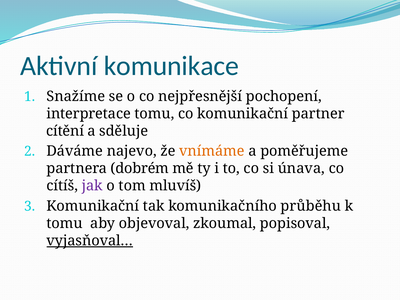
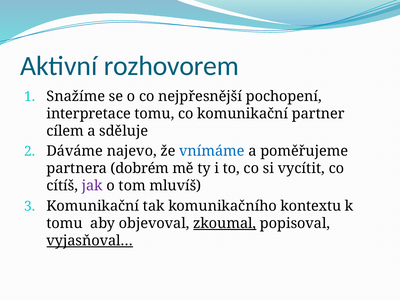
komunikace: komunikace -> rozhovorem (171, 66)
cítění: cítění -> cílem (65, 131)
vnímáme colour: orange -> blue (212, 151)
únava: únava -> vycítit (301, 168)
průběhu: průběhu -> kontextu (311, 206)
zkoumal underline: none -> present (225, 223)
